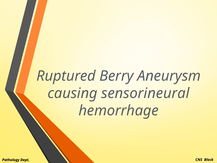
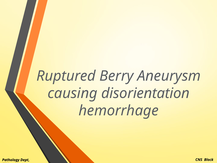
sensorineural: sensorineural -> disorientation (145, 93)
